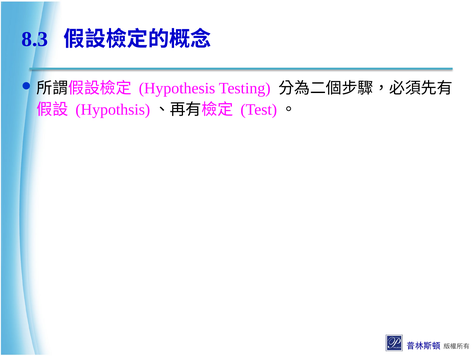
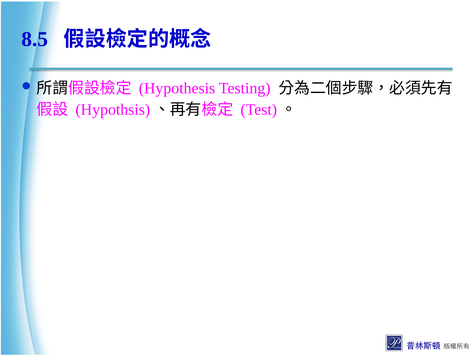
8.3: 8.3 -> 8.5 (35, 39)
